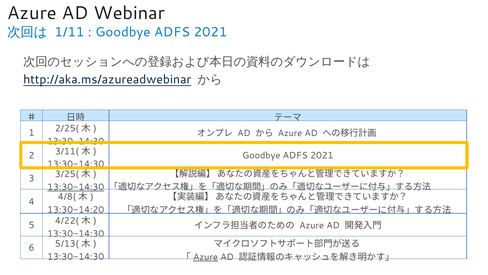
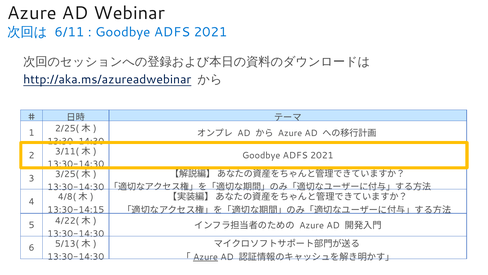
1/11: 1/11 -> 6/11 (69, 32)
13:30-14:30 underline: present -> none (76, 187)
13:30-14:20: 13:30-14:20 -> 13:30-14:15 (76, 209)
